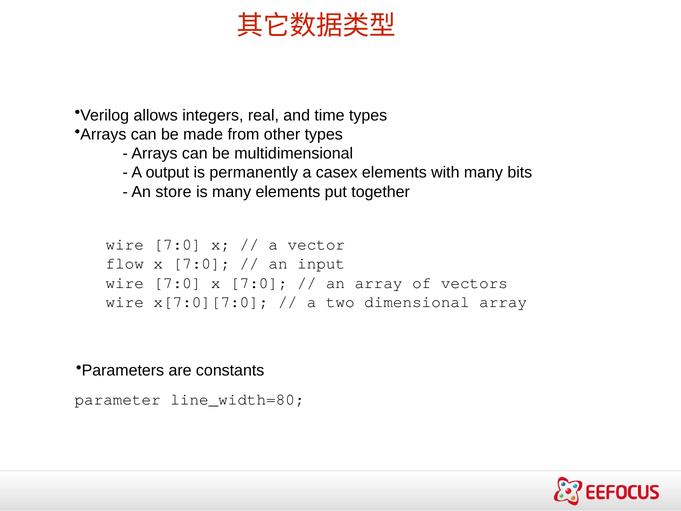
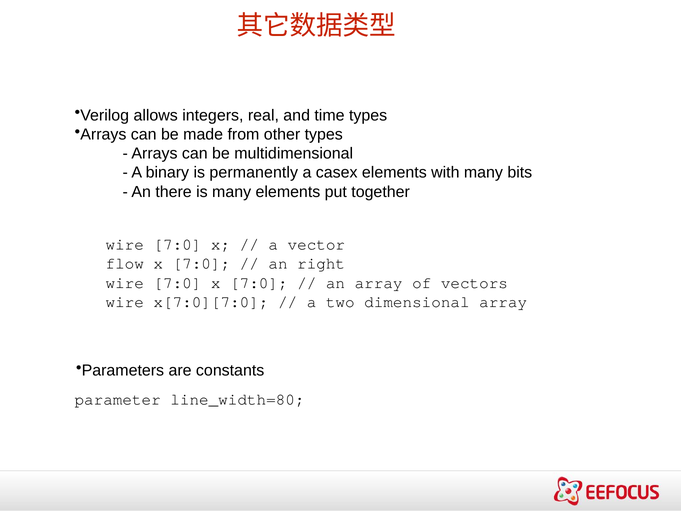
output: output -> binary (167, 173)
store: store -> there (174, 192)
input: input -> right (321, 263)
